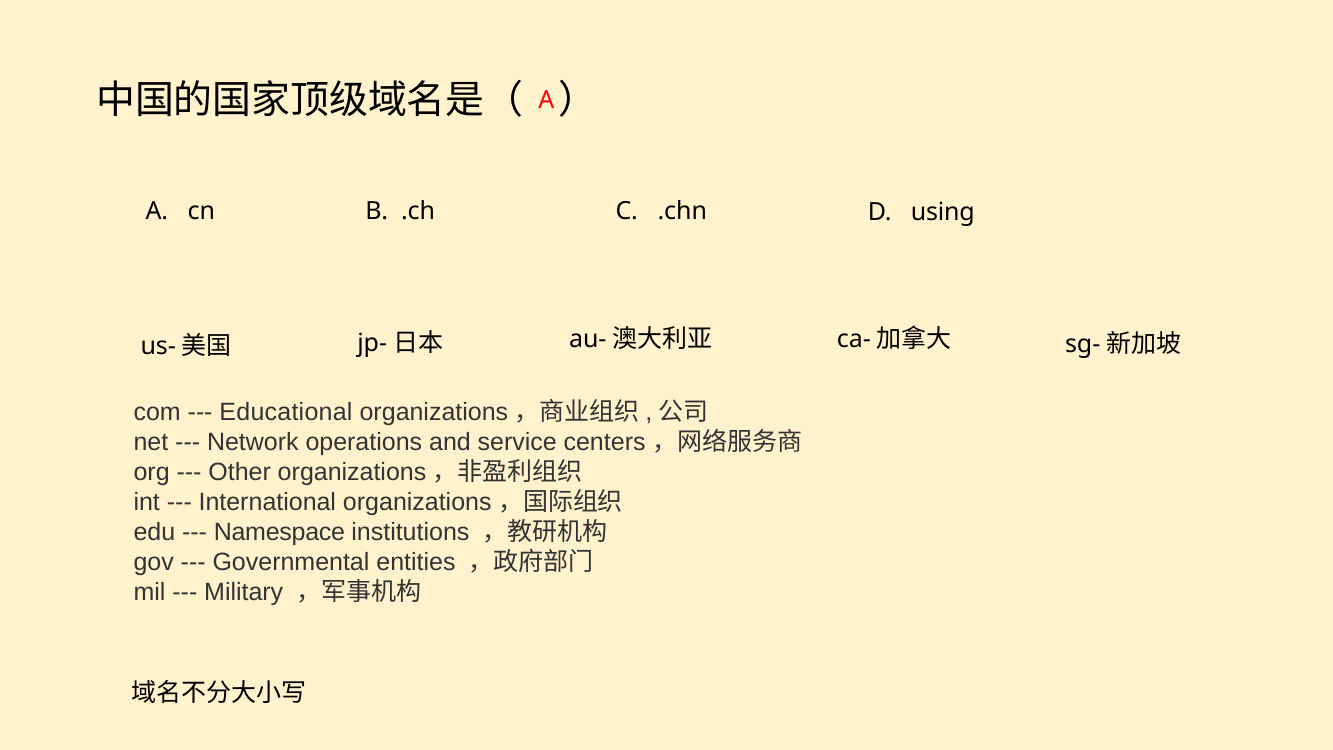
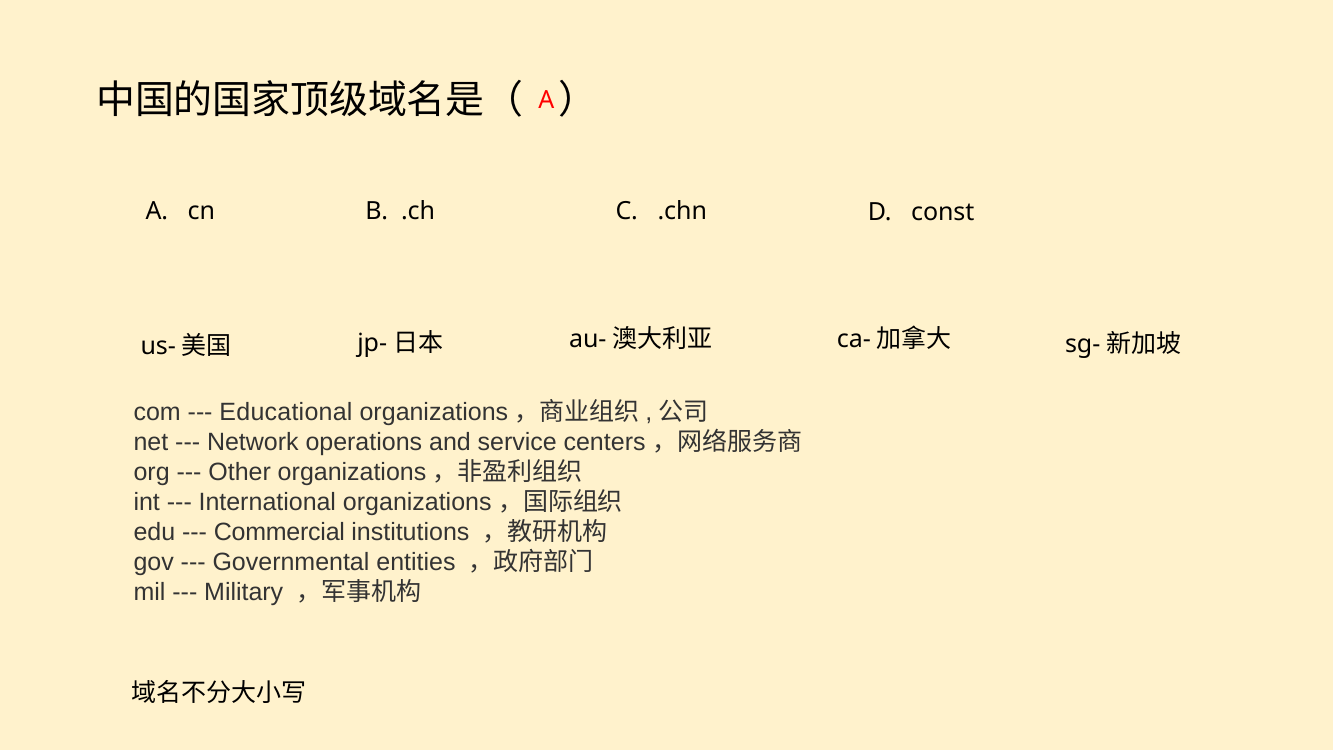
using: using -> const (943, 212)
Namespace: Namespace -> Commercial (279, 532)
